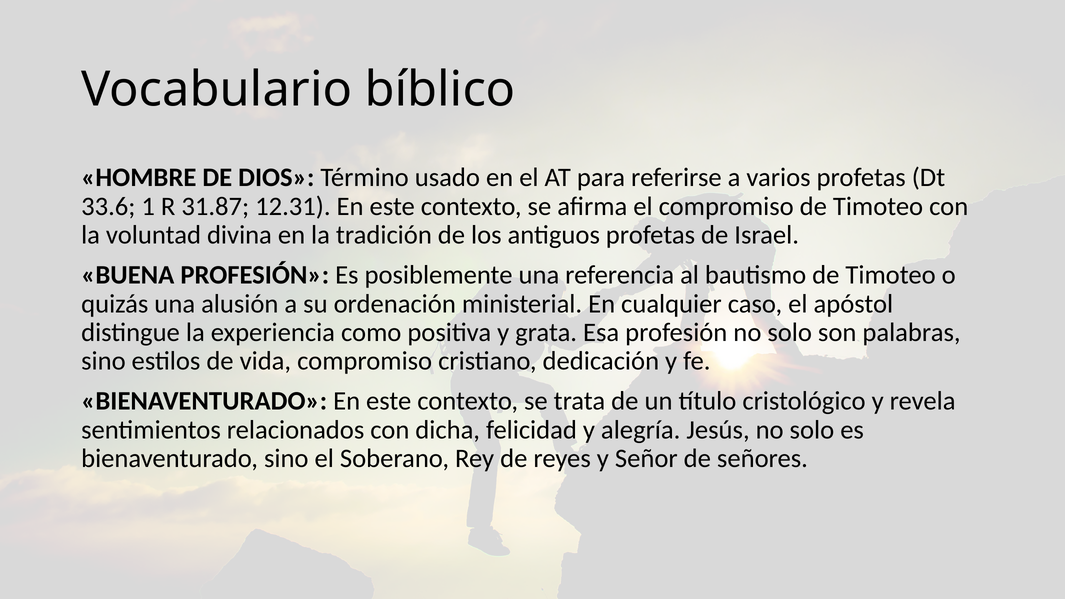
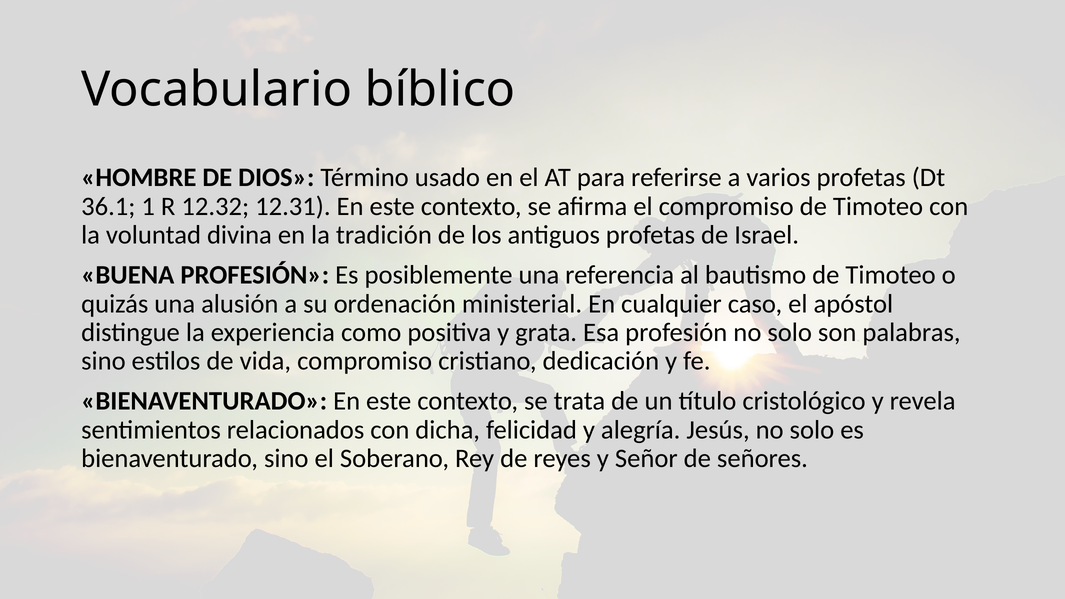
33.6: 33.6 -> 36.1 (108, 206)
31.87: 31.87 -> 12.32 (215, 206)
